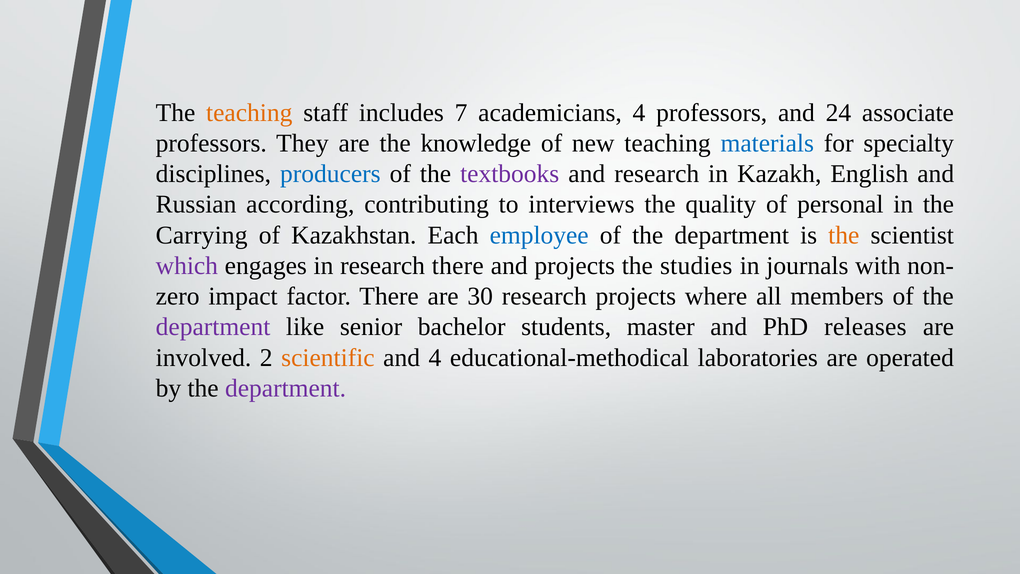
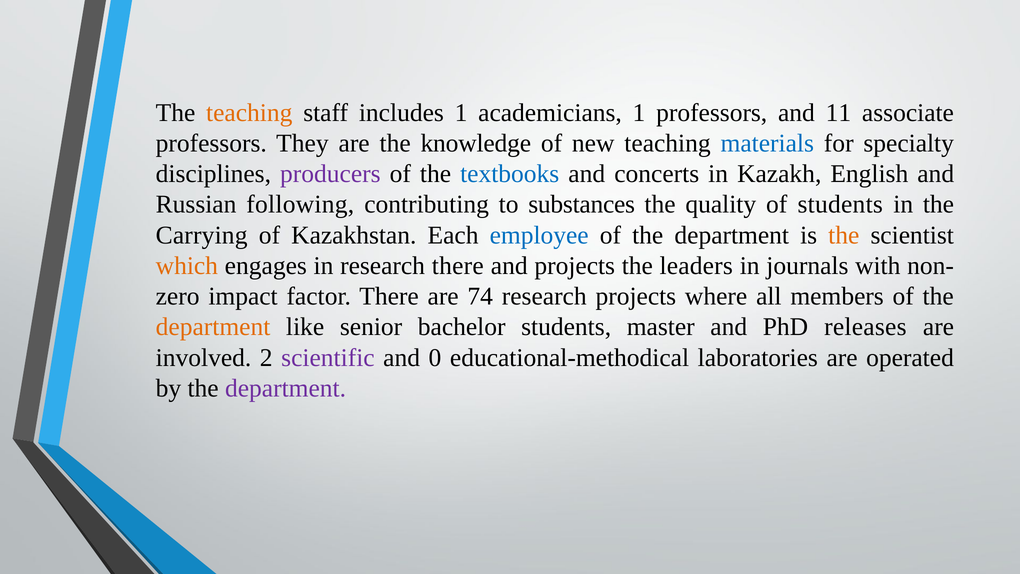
includes 7: 7 -> 1 (461, 113)
academicians 4: 4 -> 1 (639, 113)
24: 24 -> 11 (838, 113)
producers colour: blue -> purple (330, 174)
textbooks colour: purple -> blue (510, 174)
and research: research -> concerts (657, 174)
according: according -> following (300, 204)
interviews: interviews -> substances (582, 204)
of personal: personal -> students (840, 204)
which colour: purple -> orange (187, 266)
studies: studies -> leaders (696, 266)
30: 30 -> 74 (480, 296)
department colour: purple -> orange (213, 327)
scientific colour: orange -> purple (328, 357)
and 4: 4 -> 0 (435, 357)
